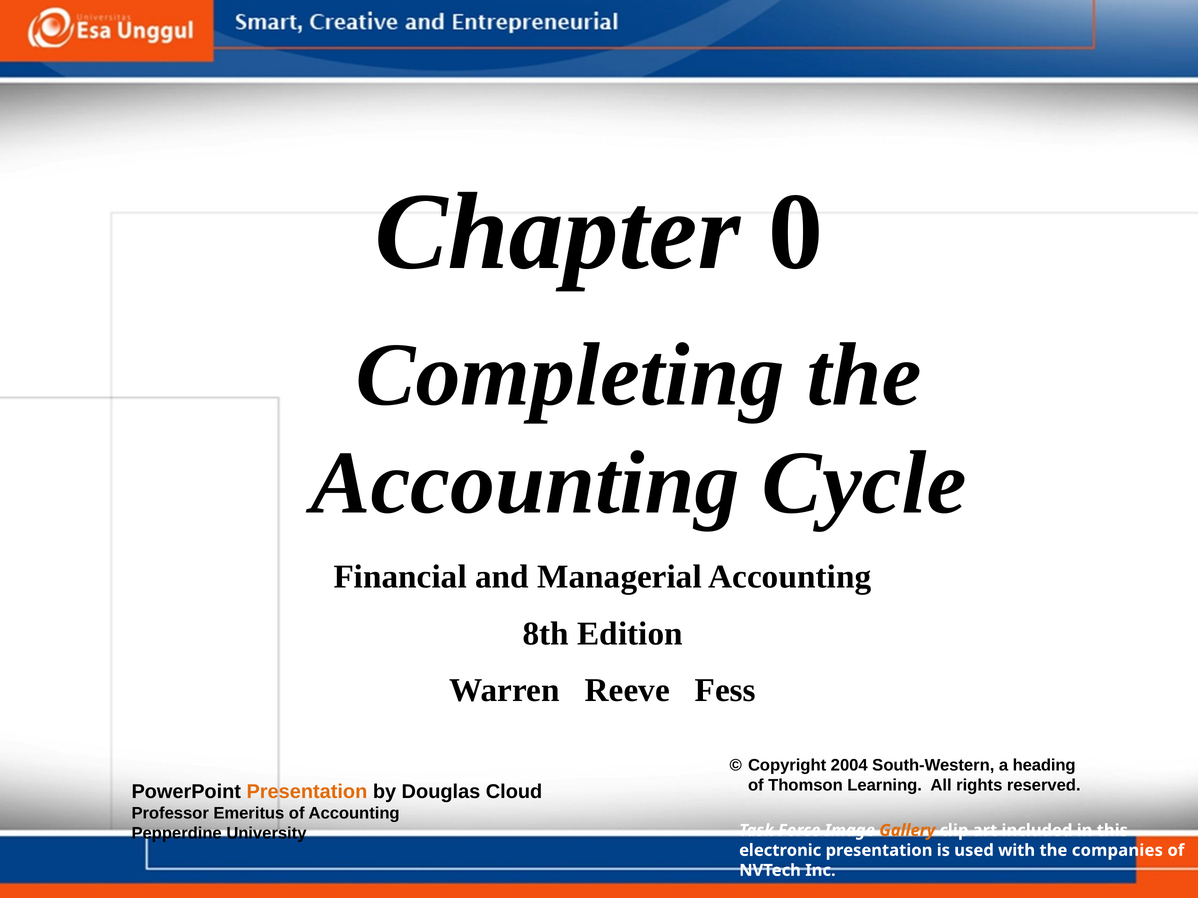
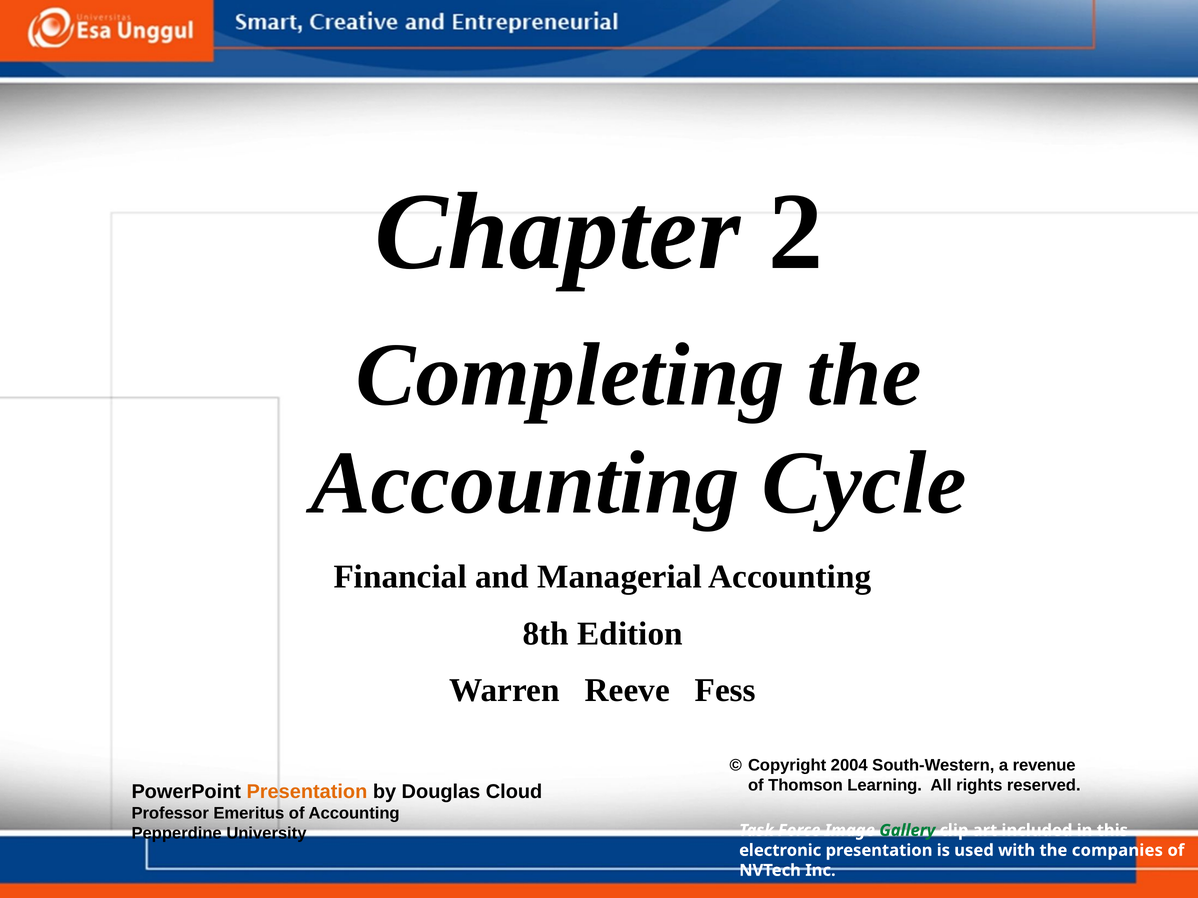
0: 0 -> 2 (796, 232)
heading: heading -> revenue (1044, 766)
Gallery colour: orange -> green (907, 831)
